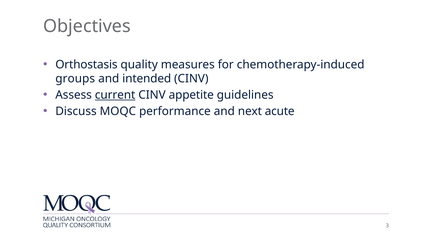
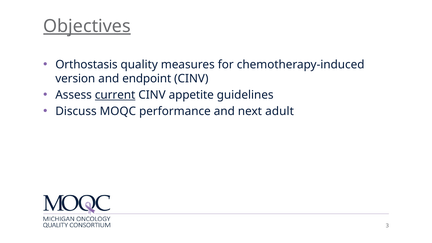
Objectives underline: none -> present (87, 26)
groups: groups -> version (75, 79)
intended: intended -> endpoint (147, 79)
acute: acute -> adult (280, 111)
